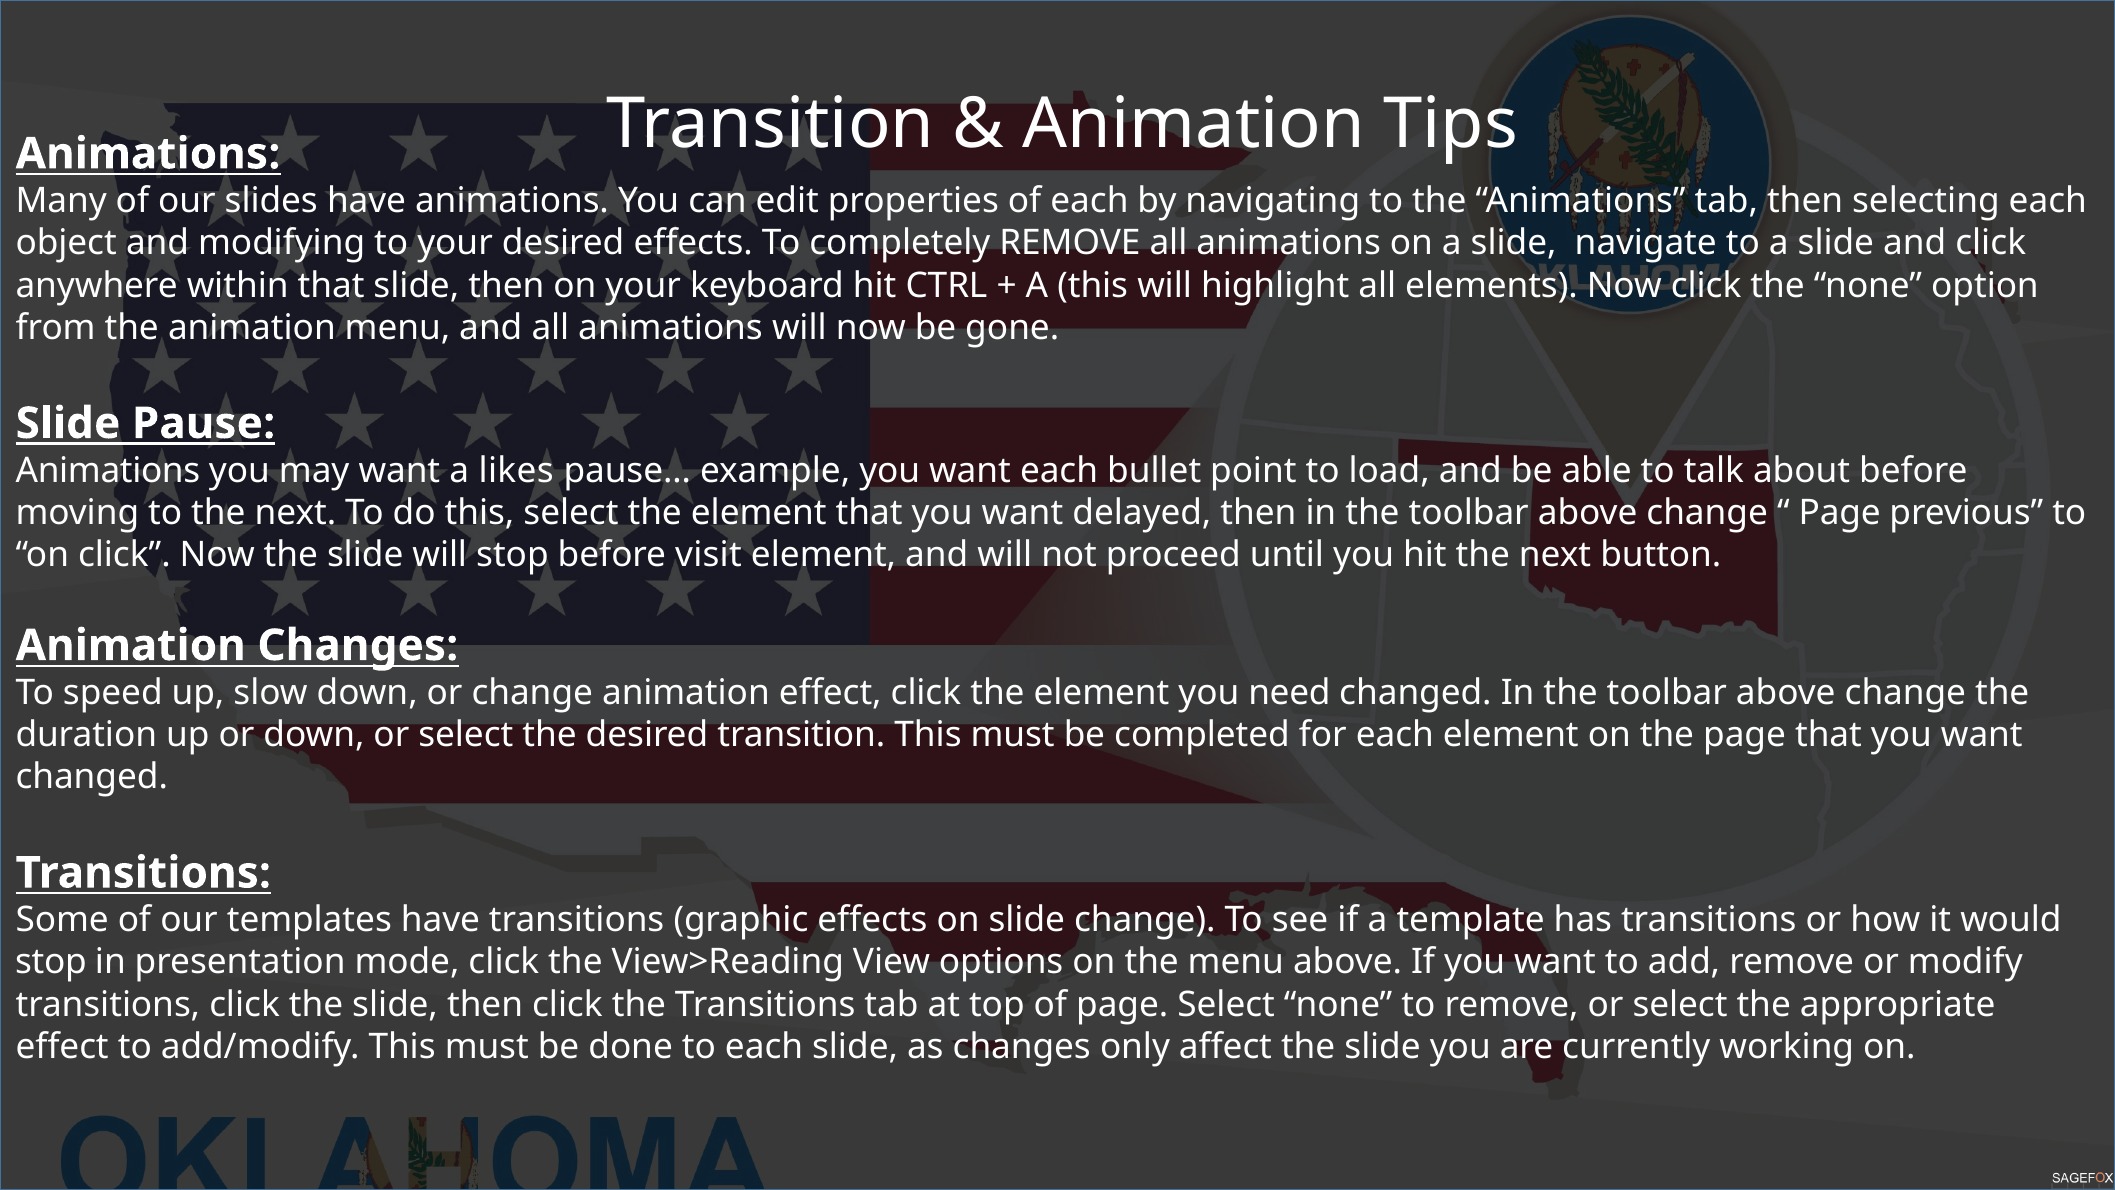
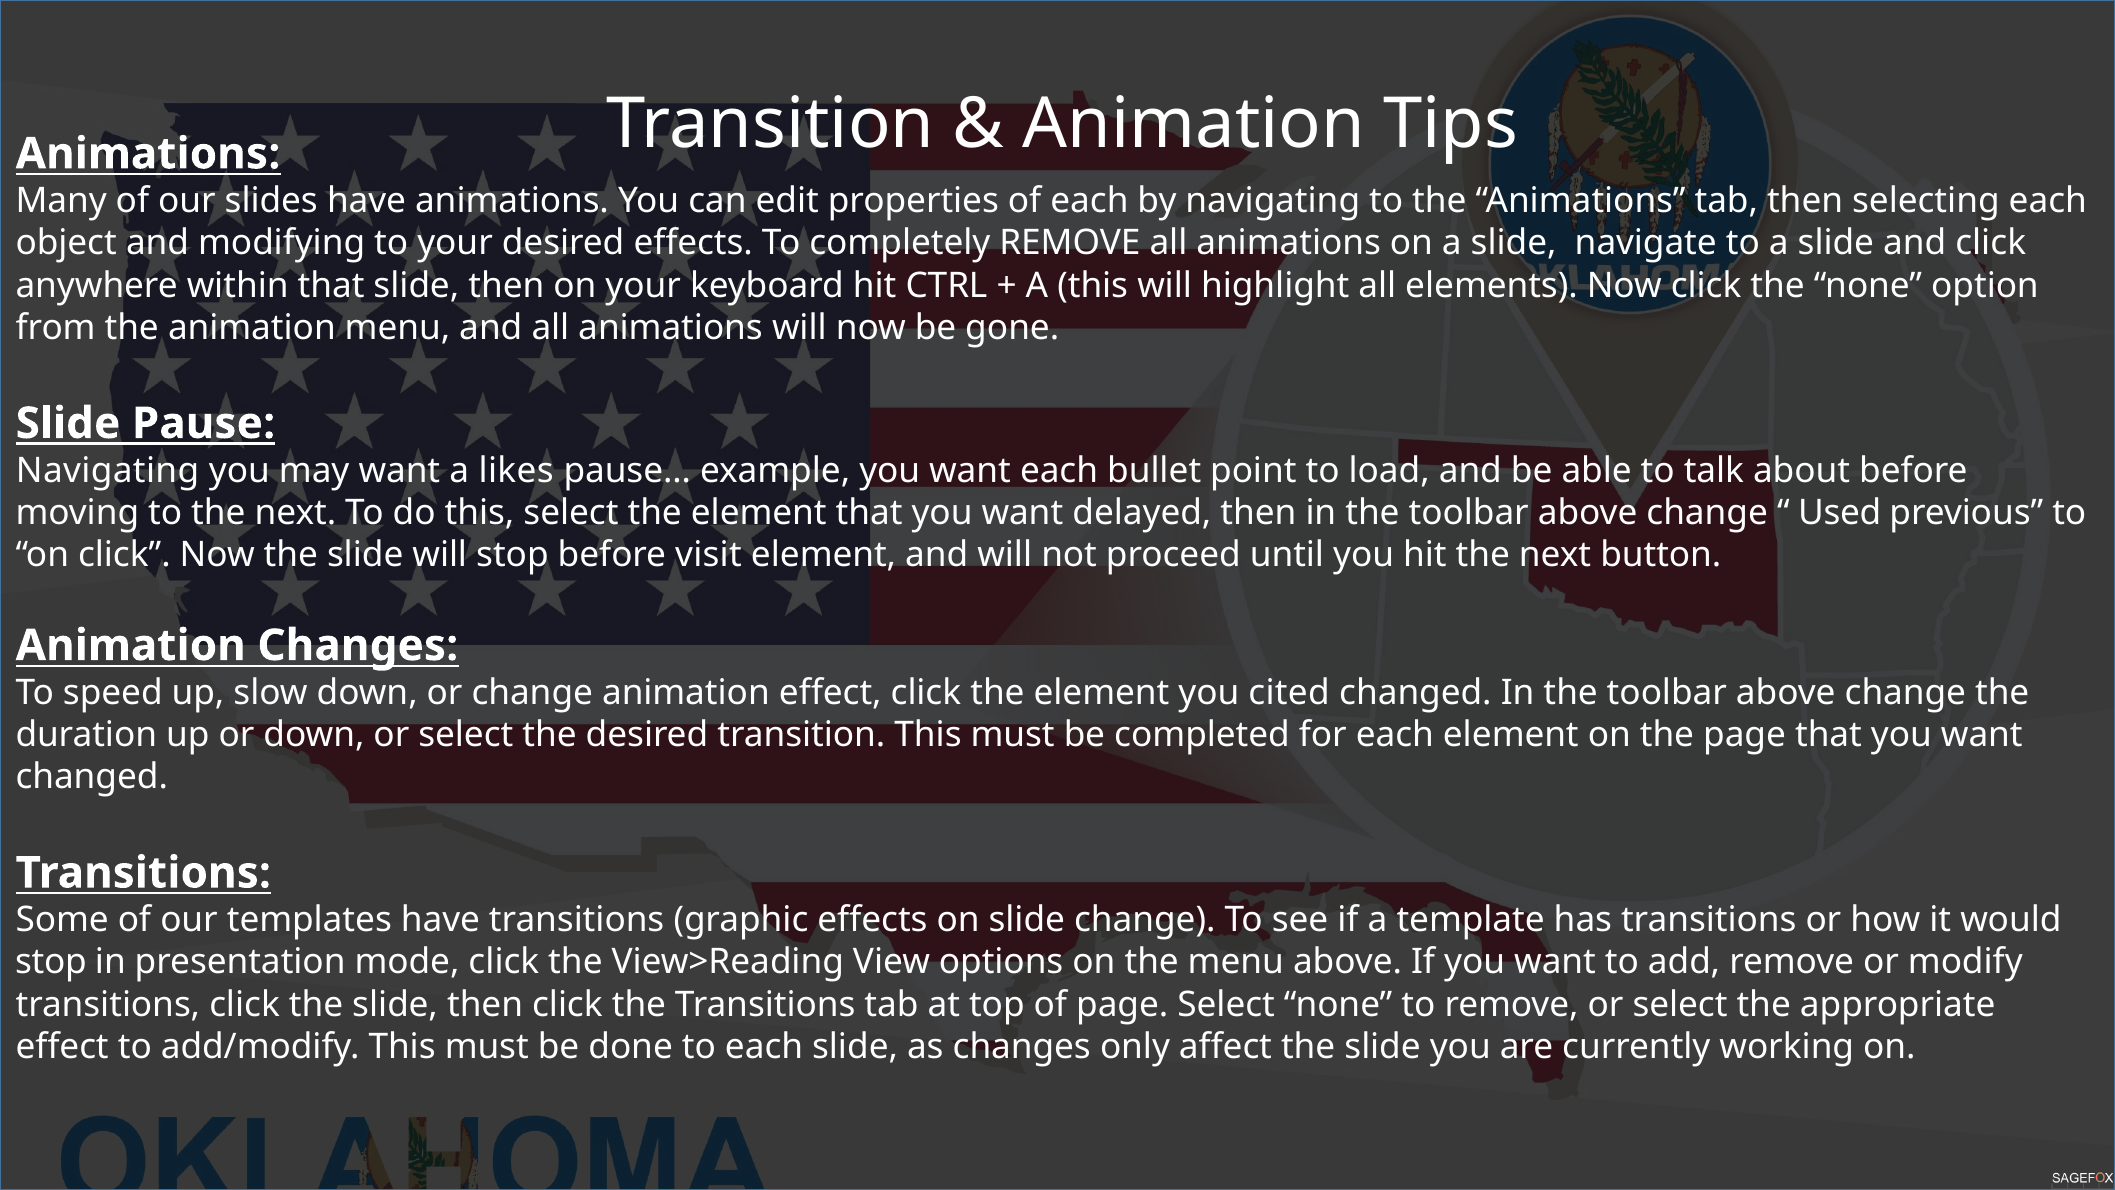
Animations: Animations -> Navigating (108, 470)
Page: Page -> Used (1840, 513)
need: need -> cited (1289, 692)
